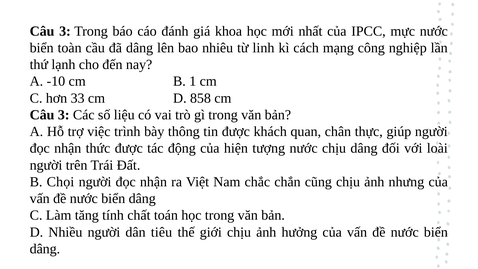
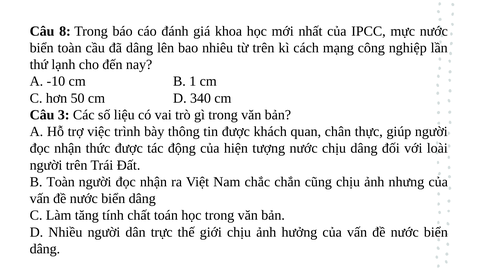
3: 3 -> 8 (65, 31)
từ linh: linh -> trên (264, 48)
33: 33 -> 50 (78, 98)
858: 858 -> 340 (200, 98)
B Chọi: Chọi -> Toàn (61, 182)
tiêu: tiêu -> trực (162, 232)
